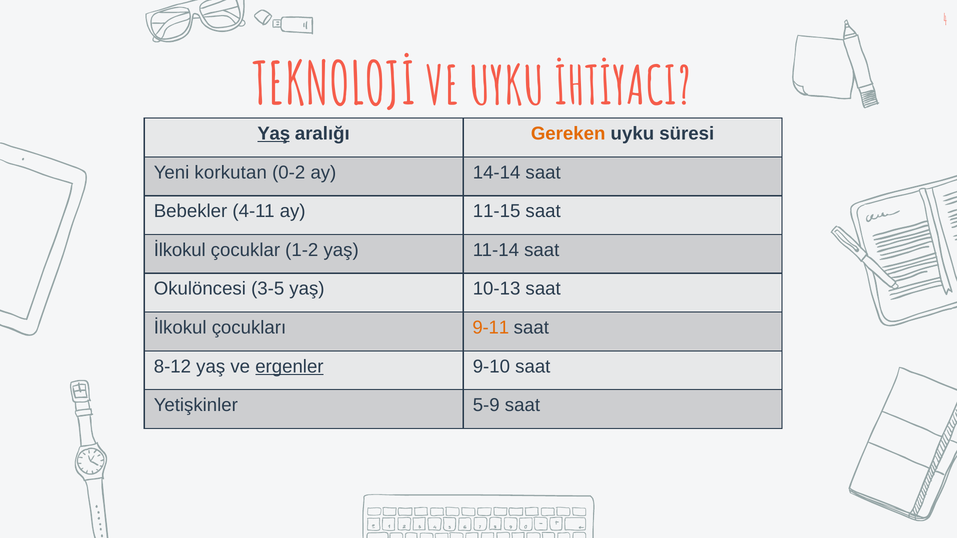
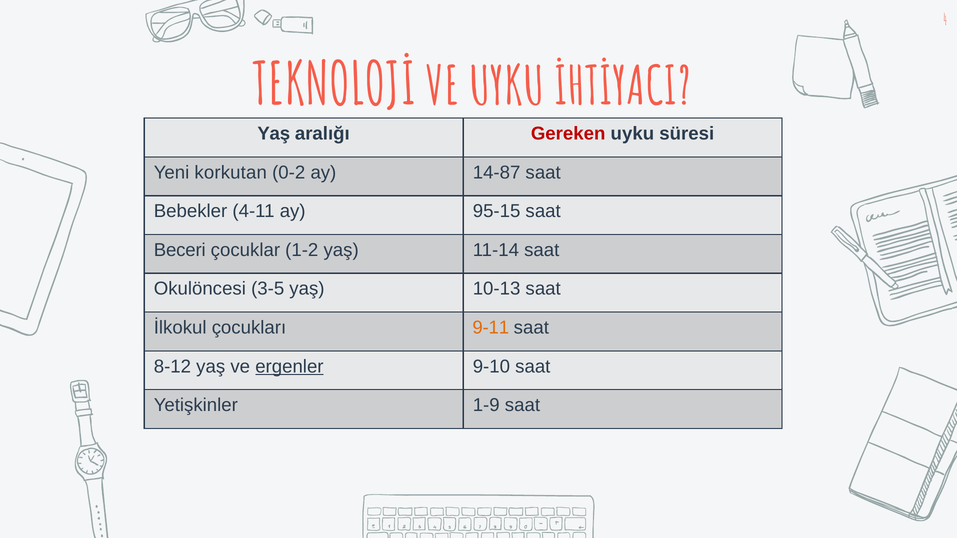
Yaş underline: present -> none (274, 134)
Gereken colour: orange -> red (568, 134)
14-14: 14-14 -> 14-87 (497, 173)
11-15: 11-15 -> 95-15 (497, 211)
İlkokul: İlkokul -> Beceri (180, 250)
5-9: 5-9 -> 1-9 (486, 405)
